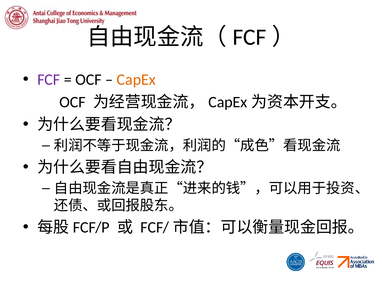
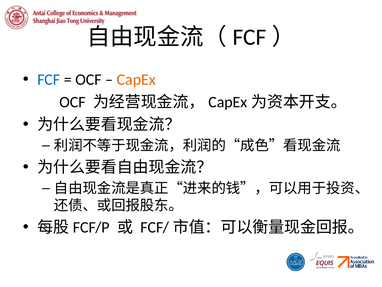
FCF colour: purple -> blue (49, 79)
